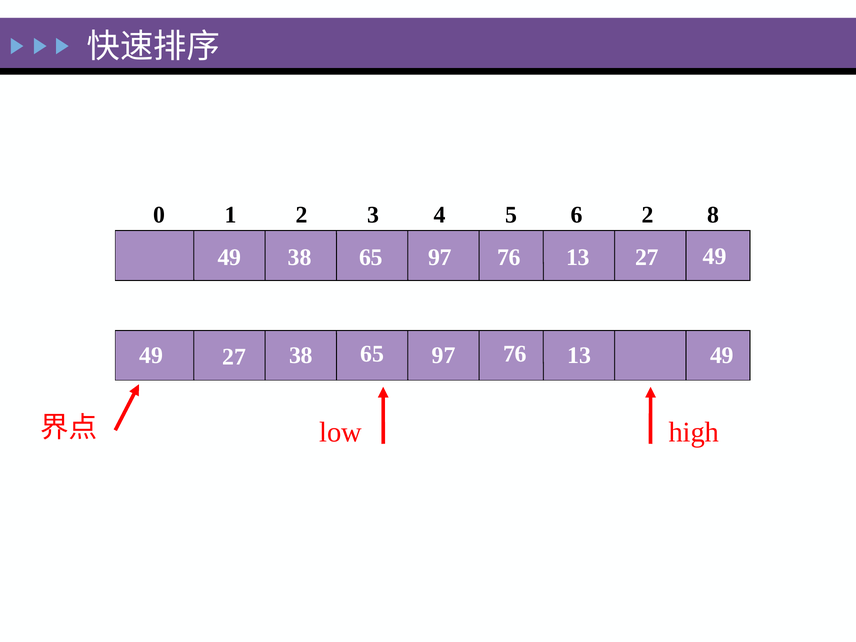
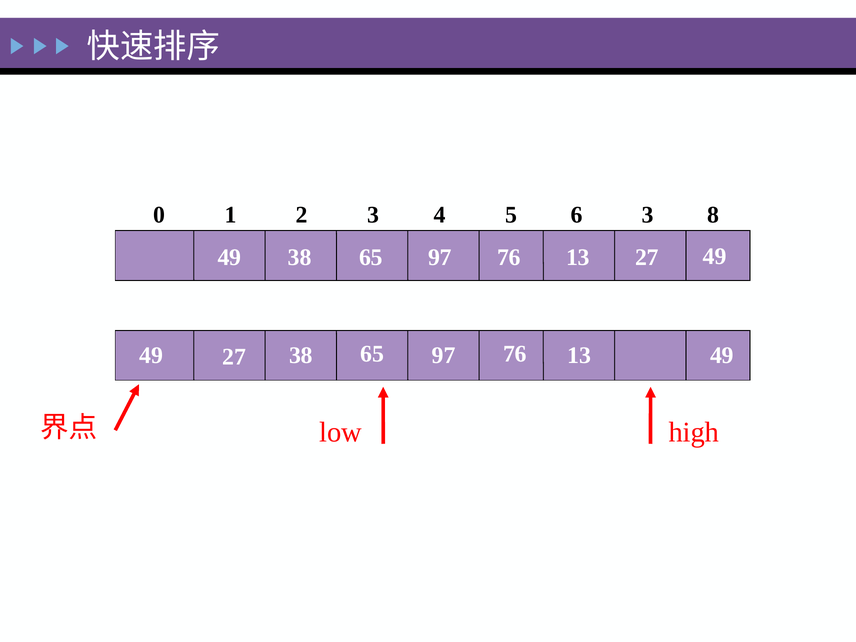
6 2: 2 -> 3 (648, 215)
